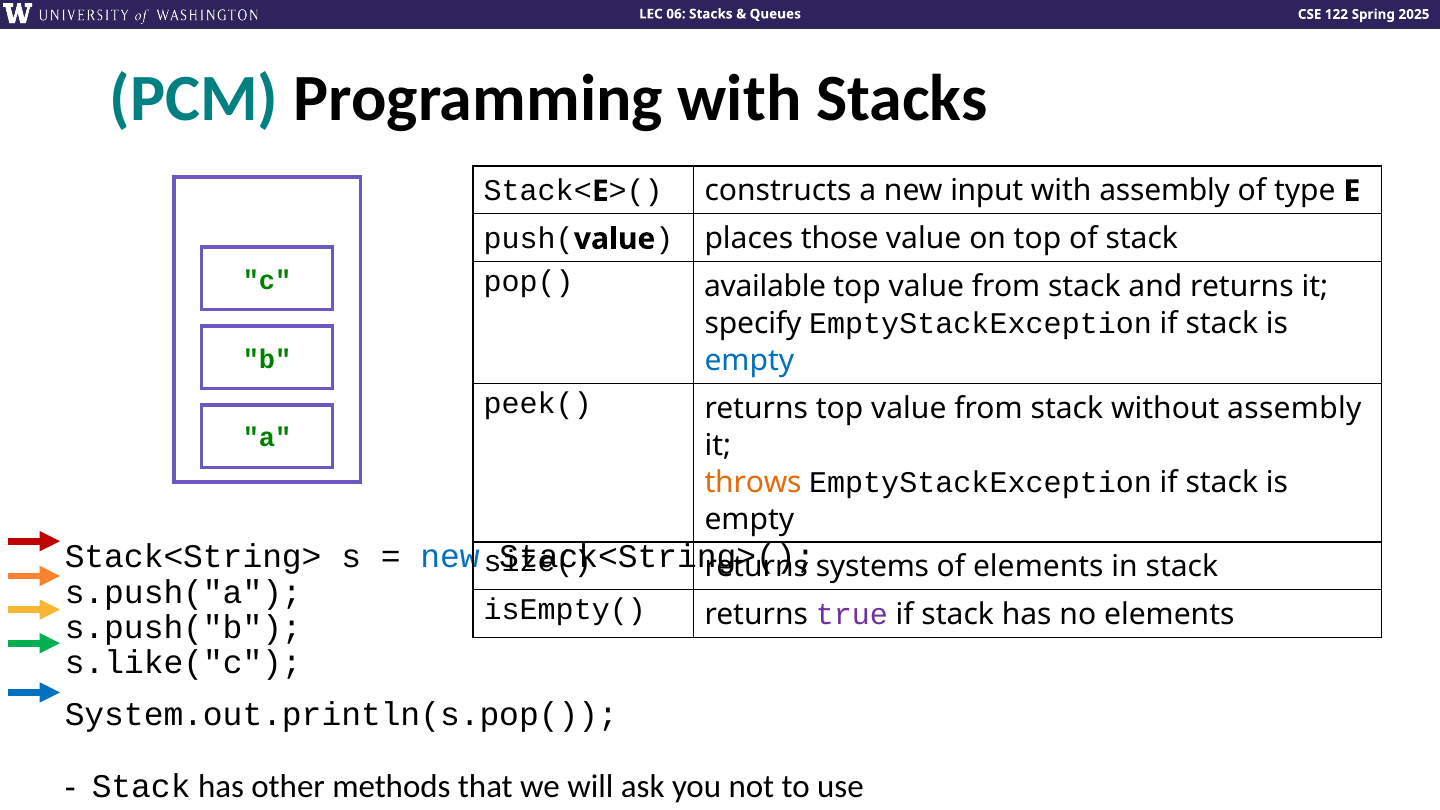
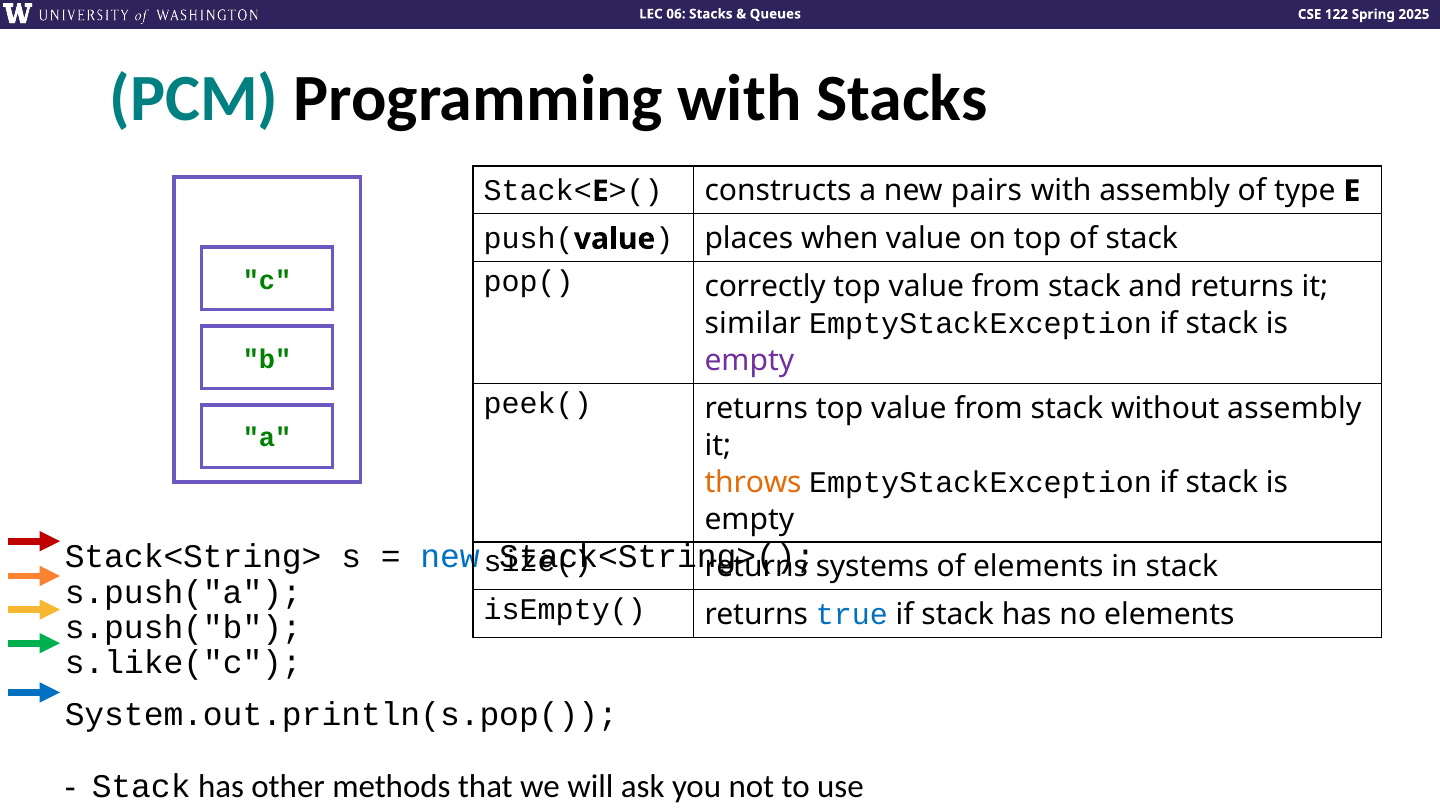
input: input -> pairs (986, 191)
those: those -> when (840, 239)
available: available -> correctly (765, 287)
specify: specify -> similar (753, 324)
empty colour: blue -> purple (749, 361)
true colour: purple -> blue (852, 615)
